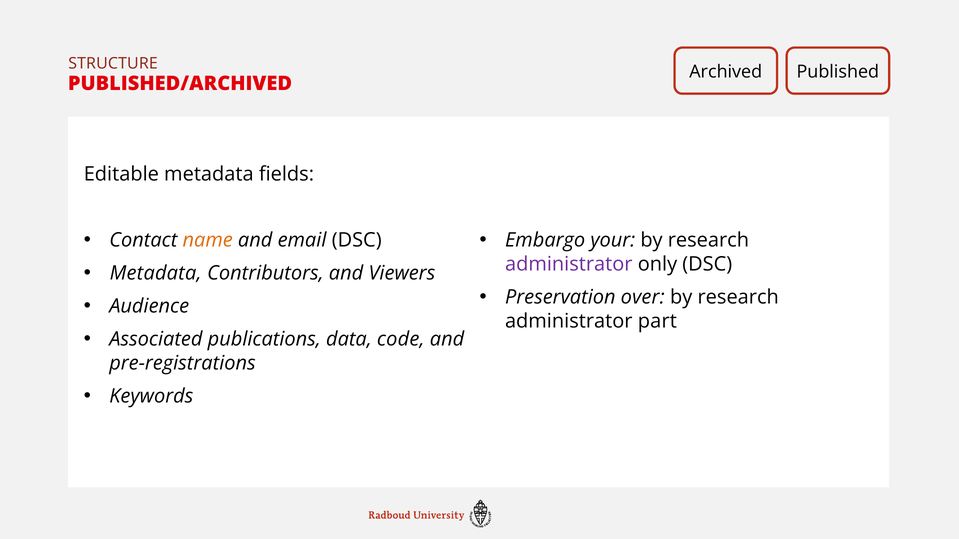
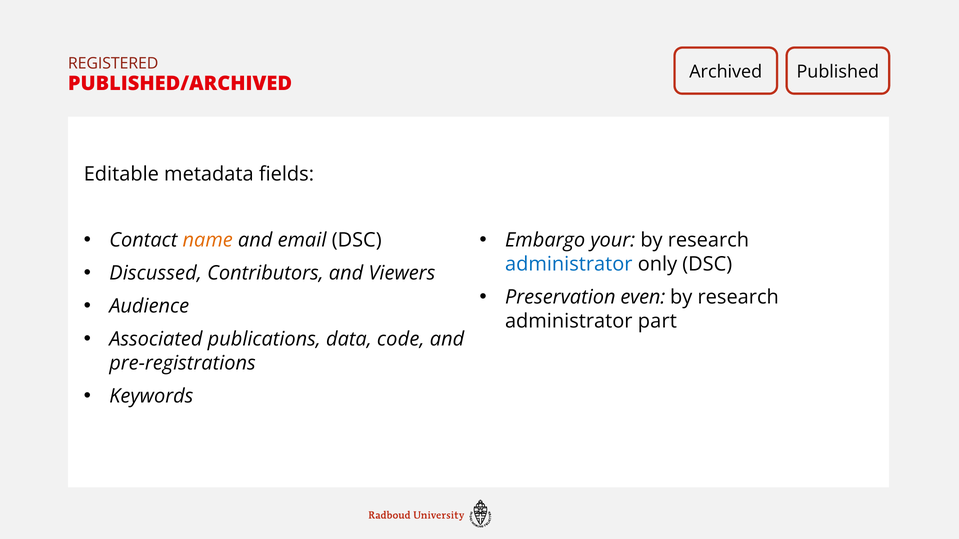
STRUCTURE: STRUCTURE -> REGISTERED (113, 63)
administrator colour: purple -> blue (569, 265)
Metadata: Metadata -> Discussed (156, 274)
over: over -> even (643, 298)
